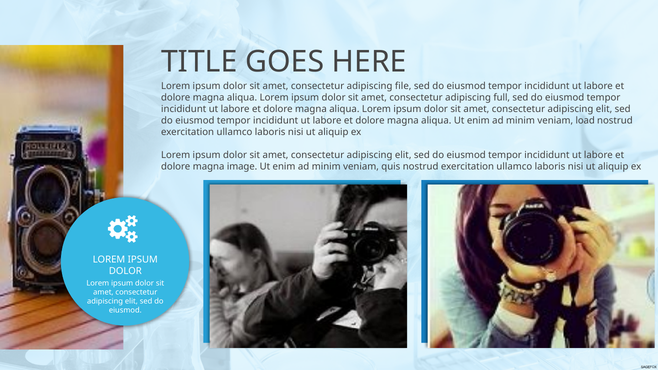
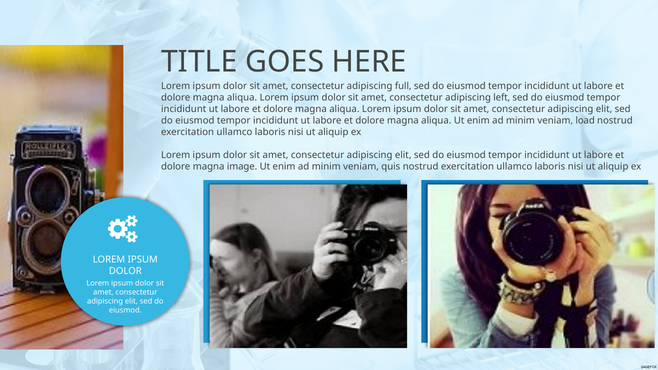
file: file -> full (403, 86)
full: full -> left (502, 98)
